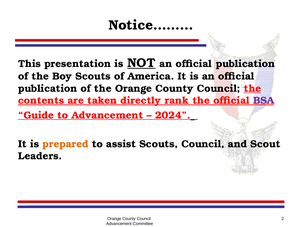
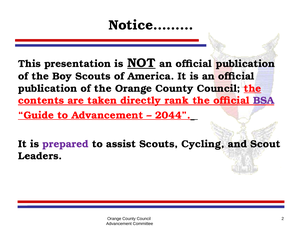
2024: 2024 -> 2044 (173, 115)
prepared colour: orange -> purple (66, 144)
Scouts Council: Council -> Cycling (203, 144)
